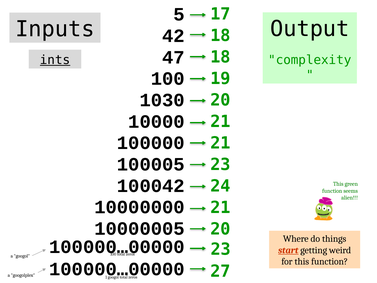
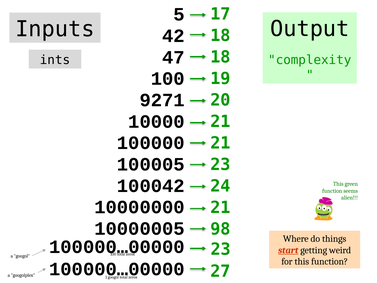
ints underline: present -> none (55, 60)
1030: 1030 -> 9271 (162, 100)
10000005 20: 20 -> 98 (220, 229)
